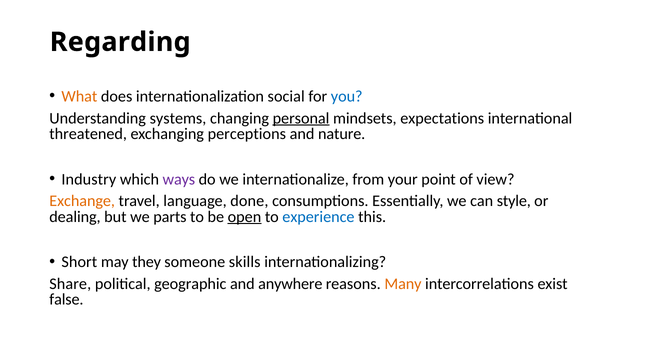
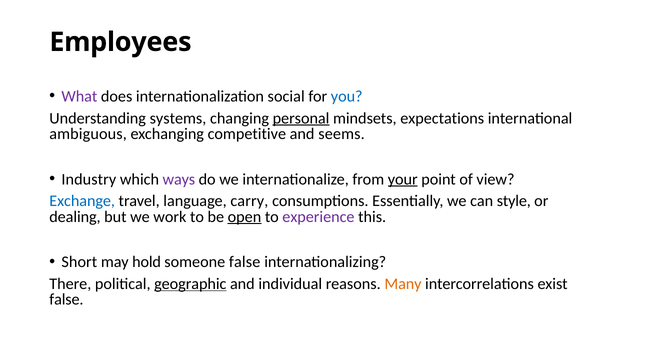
Regarding: Regarding -> Employees (120, 42)
What colour: orange -> purple (79, 96)
threatened: threatened -> ambiguous (88, 134)
perceptions: perceptions -> competitive (247, 134)
nature: nature -> seems (342, 134)
your underline: none -> present (403, 179)
Exchange colour: orange -> blue (82, 201)
done: done -> carry (249, 201)
parts: parts -> work (170, 217)
experience colour: blue -> purple (318, 217)
they: they -> hold (147, 262)
someone skills: skills -> false (245, 262)
Share: Share -> There (70, 284)
geographic underline: none -> present (190, 284)
anywhere: anywhere -> individual (290, 284)
